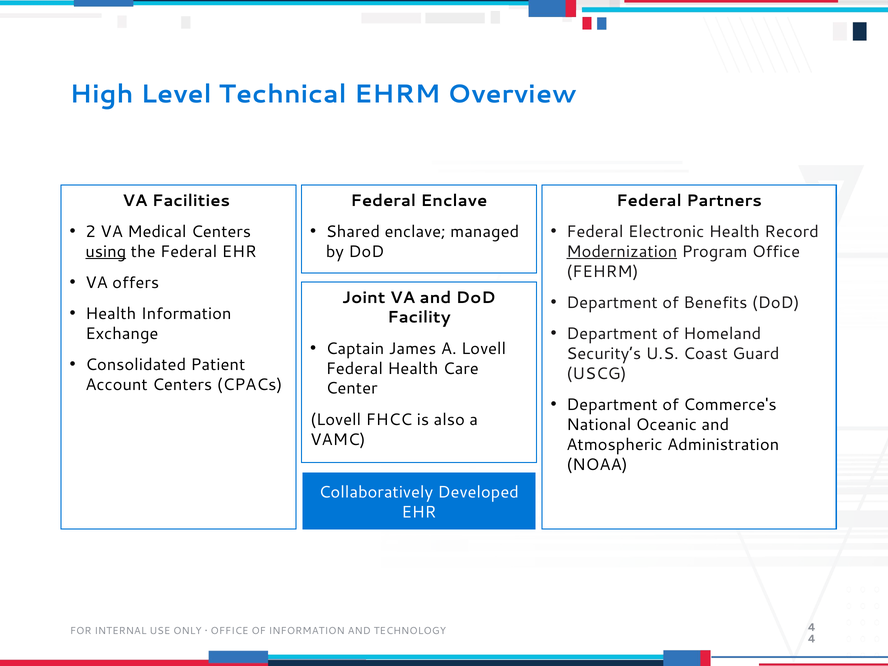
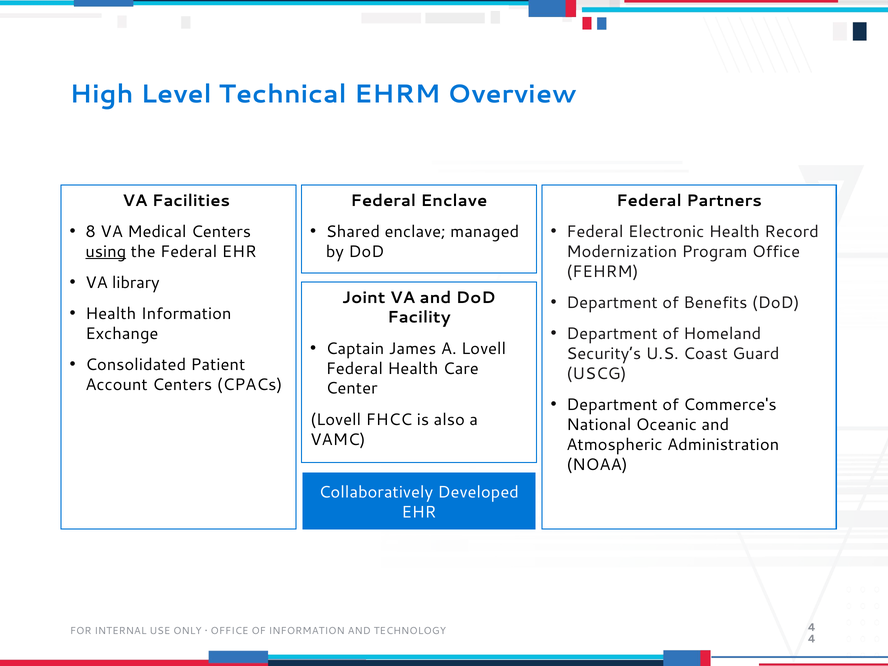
2: 2 -> 8 (91, 232)
Modernization underline: present -> none (622, 252)
offers: offers -> library (136, 283)
